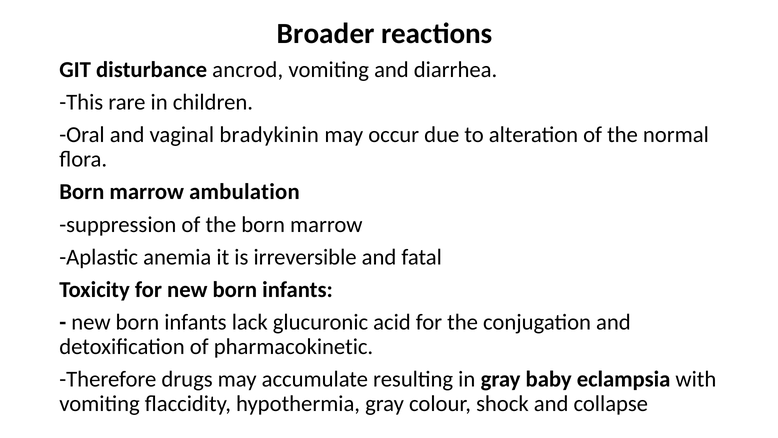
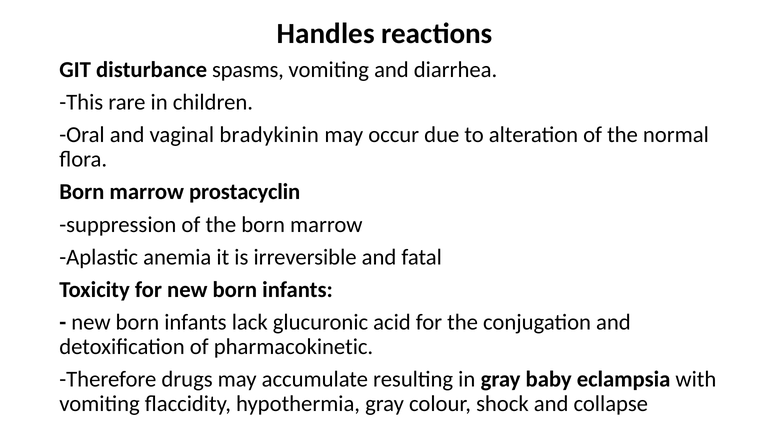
Broader: Broader -> Handles (326, 33)
ancrod: ancrod -> spasms (248, 70)
ambulation: ambulation -> prostacyclin (245, 192)
